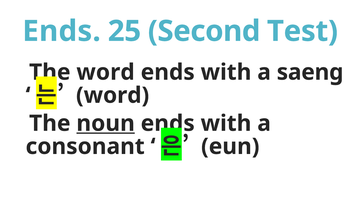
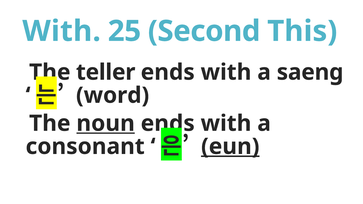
Ends: Ends -> With (62, 31)
Test: Test -> This (302, 31)
word: word -> teller (106, 72)
eun underline: none -> present (230, 147)
